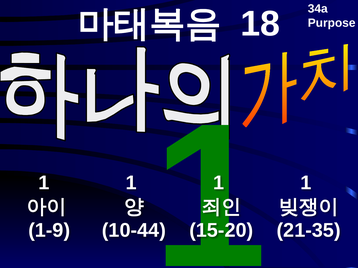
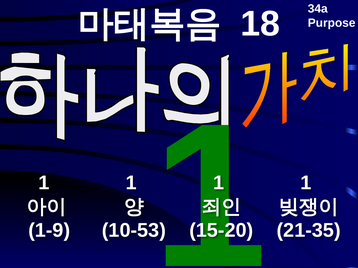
10-44: 10-44 -> 10-53 (134, 231)
